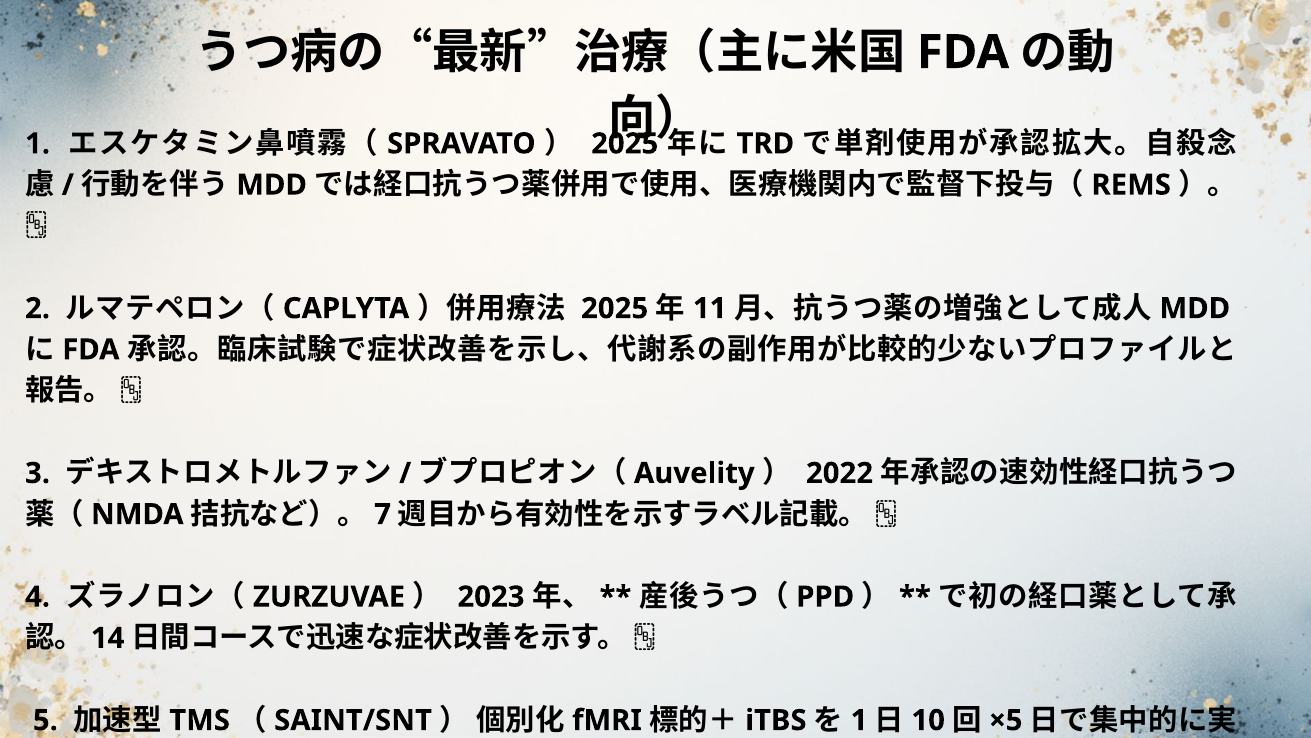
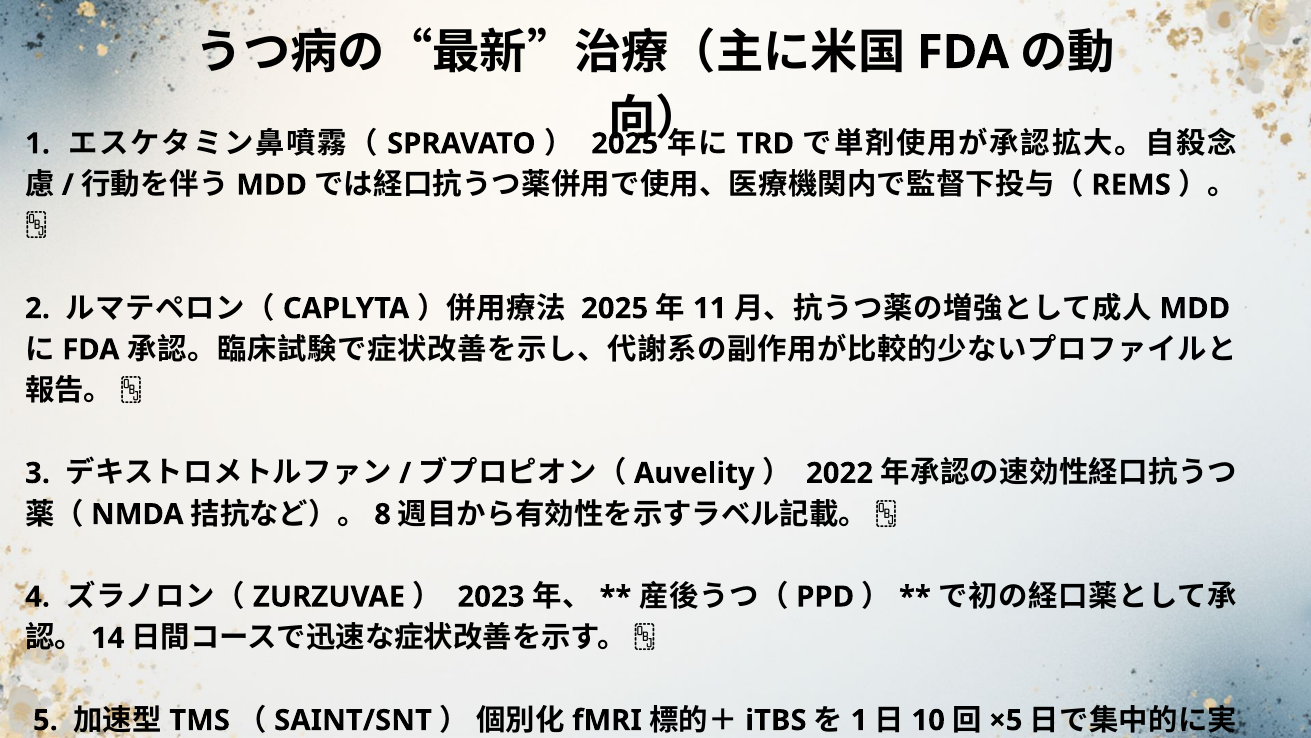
7: 7 -> 8 (383, 514)
